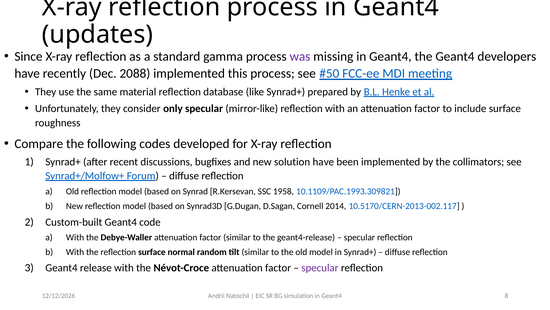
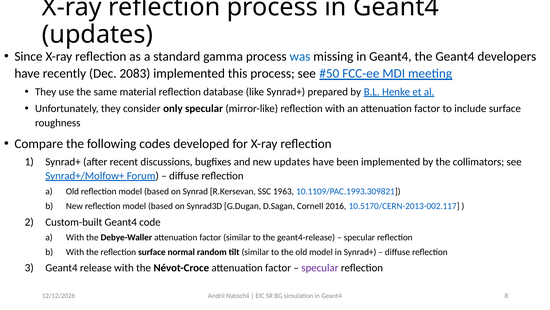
was colour: purple -> blue (300, 56)
2088: 2088 -> 2083 (135, 73)
new solution: solution -> updates (292, 161)
1958: 1958 -> 1963 (283, 191)
2014: 2014 -> 2016 (336, 206)
